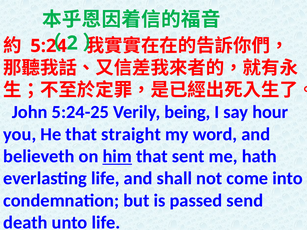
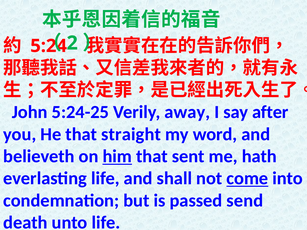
being: being -> away (187, 112)
hour: hour -> after (270, 112)
come underline: none -> present (247, 179)
